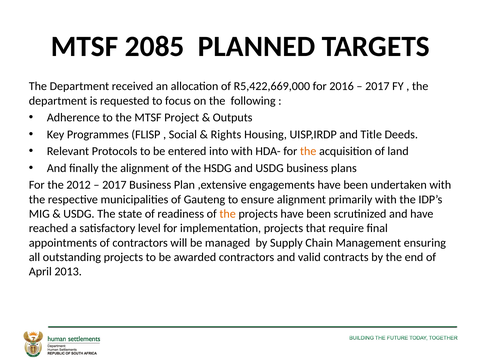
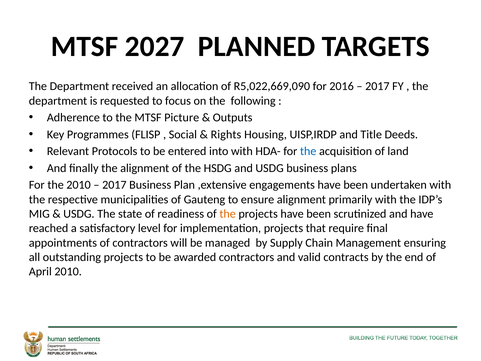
2085: 2085 -> 2027 (155, 47)
R5,422,669,000: R5,422,669,000 -> R5,022,669,090 (272, 86)
Project: Project -> Picture (182, 117)
the colour: orange -> blue (308, 151)
the 2012: 2012 -> 2010 (79, 185)
April 2013: 2013 -> 2010 (68, 271)
